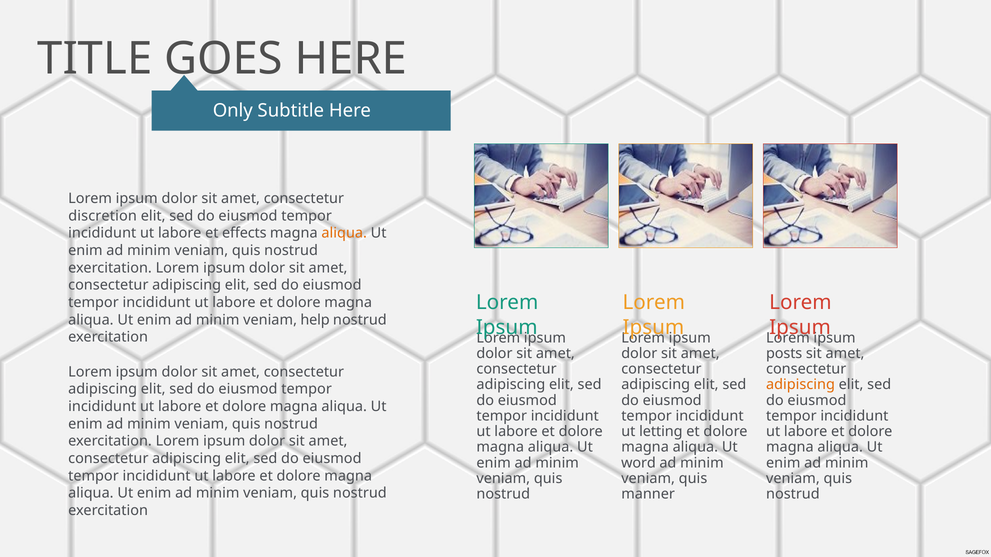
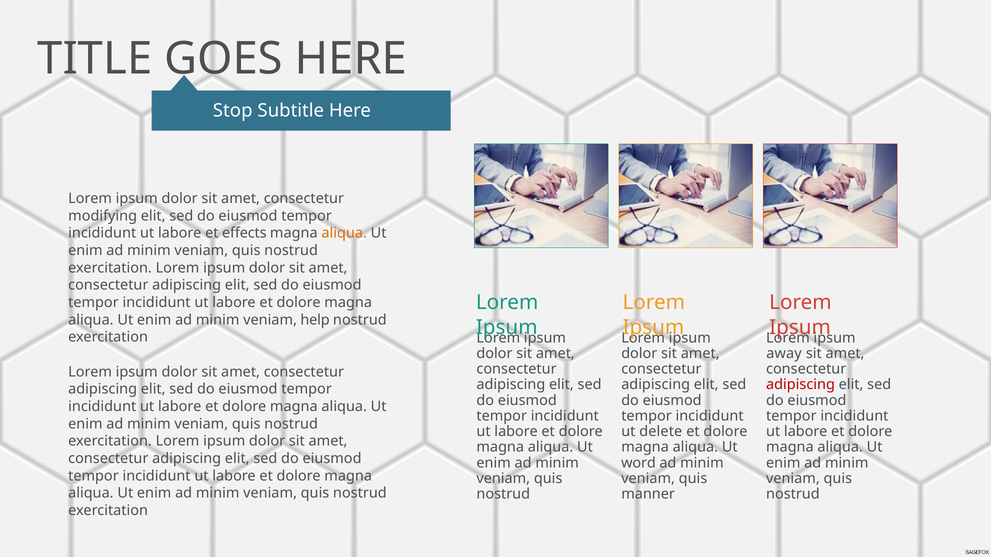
Only: Only -> Stop (233, 111)
discretion: discretion -> modifying (103, 216)
posts: posts -> away (784, 354)
adipiscing colour: orange -> red (801, 385)
letting: letting -> delete (661, 432)
